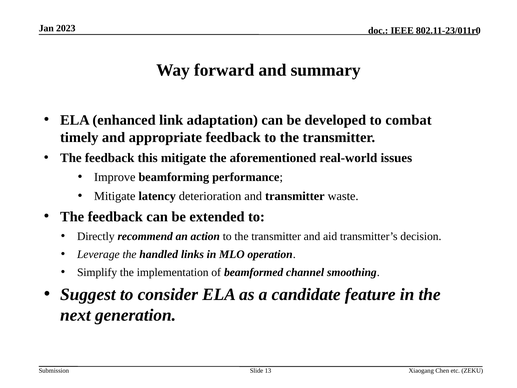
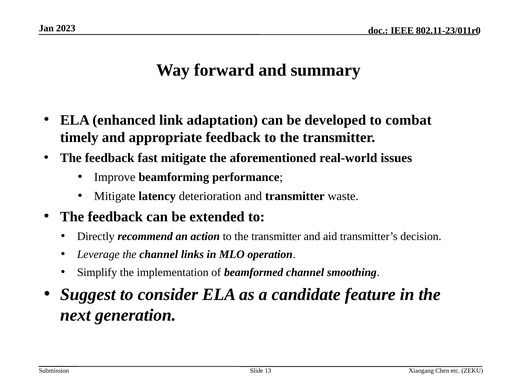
this: this -> fast (148, 158)
the handled: handled -> channel (159, 254)
